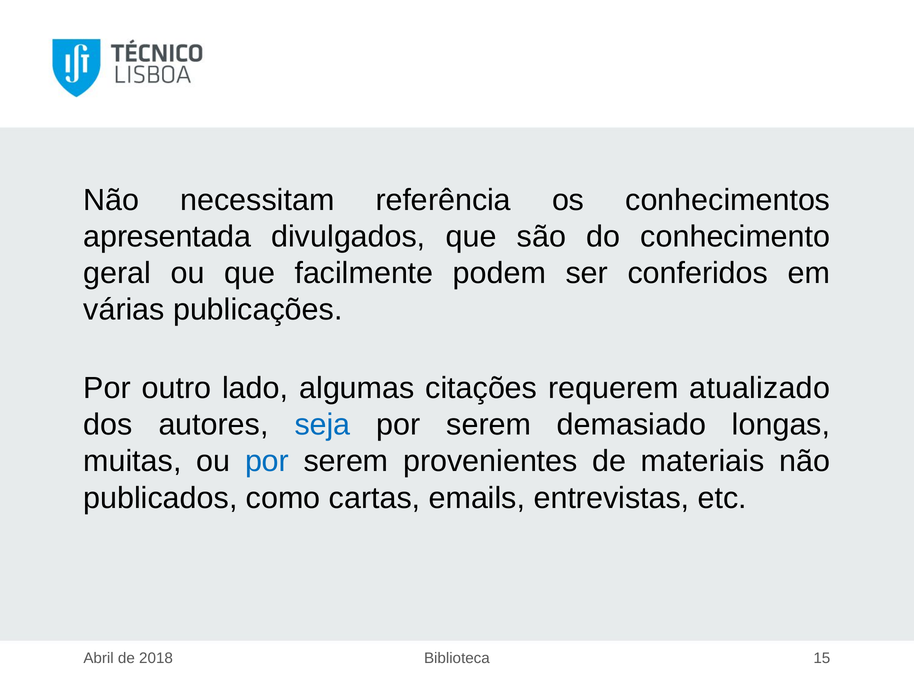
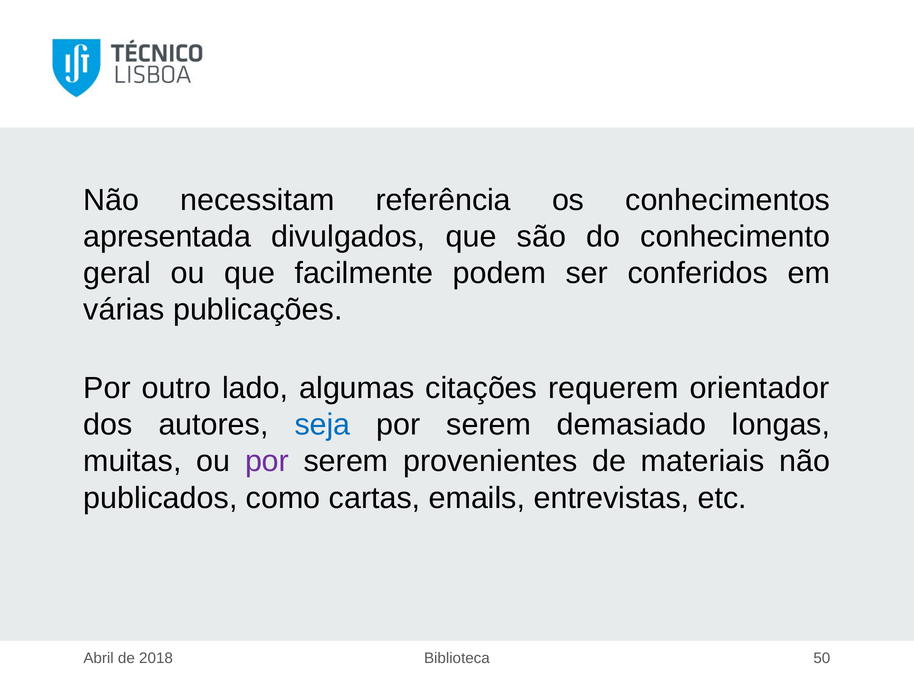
atualizado: atualizado -> orientador (760, 388)
por colour: blue -> purple (267, 461)
15: 15 -> 50 (822, 658)
